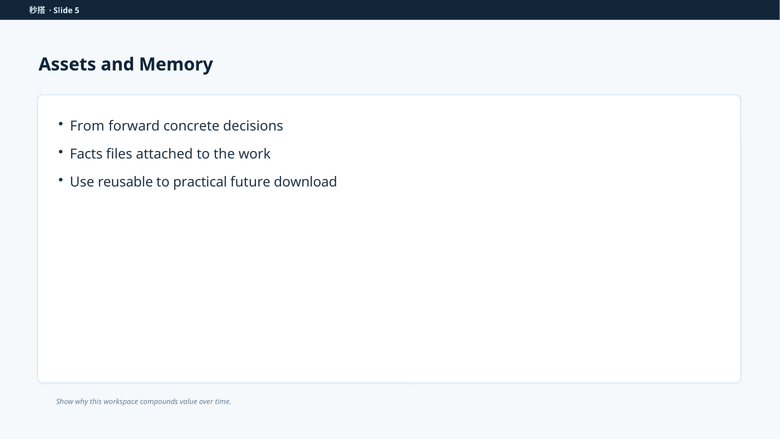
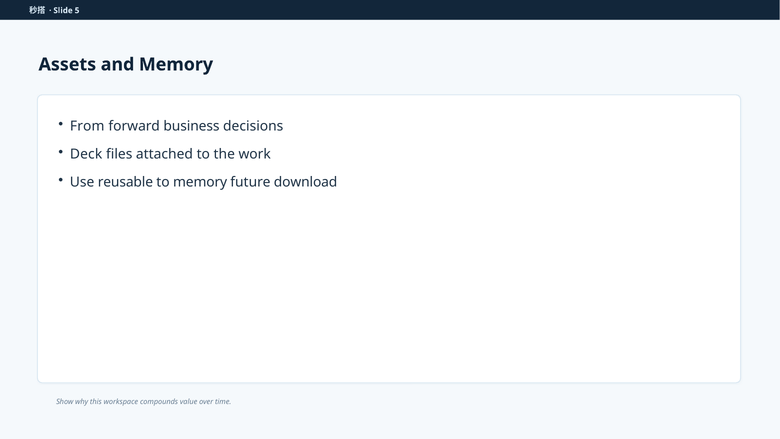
concrete: concrete -> business (192, 126)
Facts: Facts -> Deck (86, 154)
to practical: practical -> memory (200, 182)
